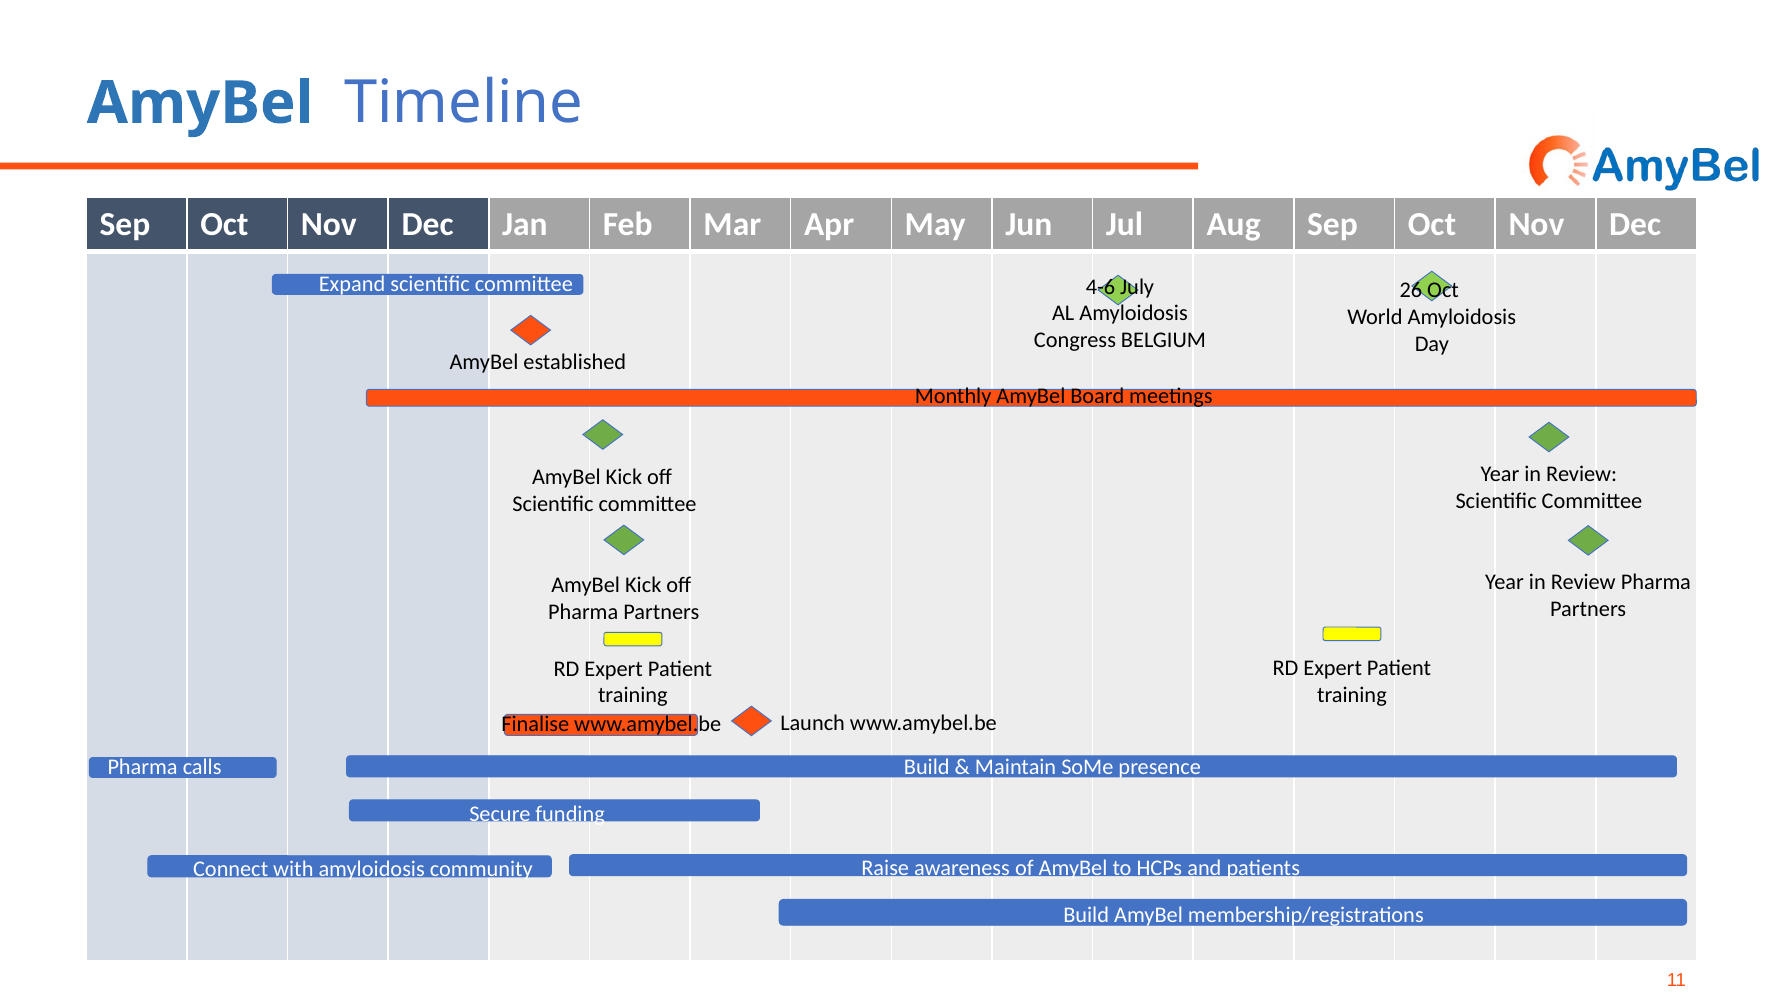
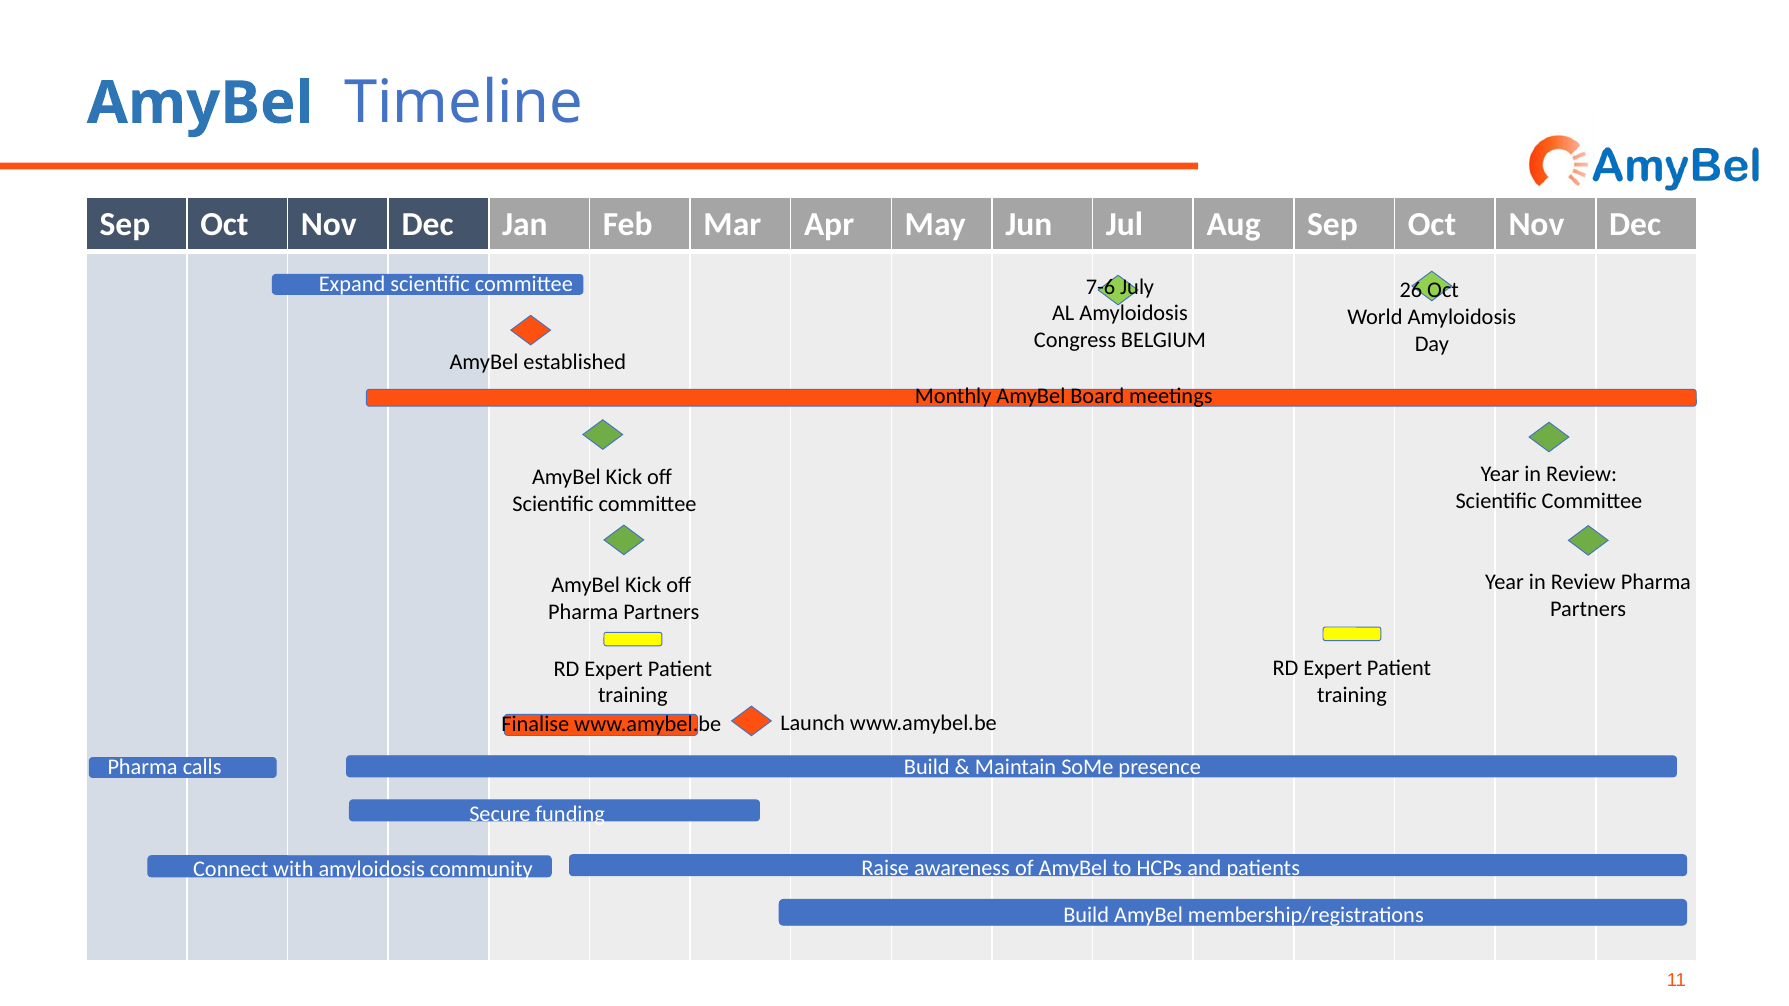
4-6: 4-6 -> 7-6 (1100, 287)
